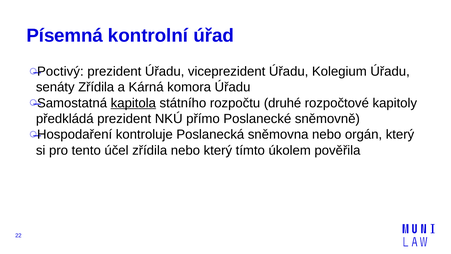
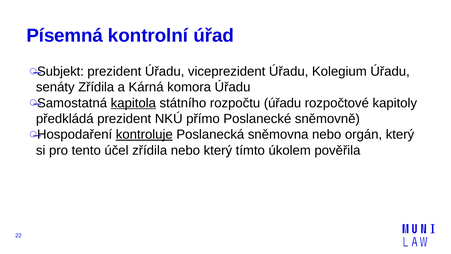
Poctivý: Poctivý -> Subjekt (60, 71)
rozpočtu druhé: druhé -> úřadu (283, 103)
kontroluje underline: none -> present (144, 134)
